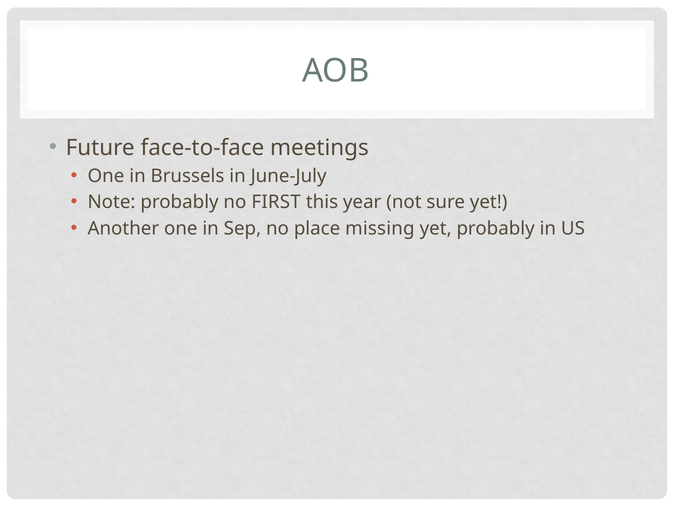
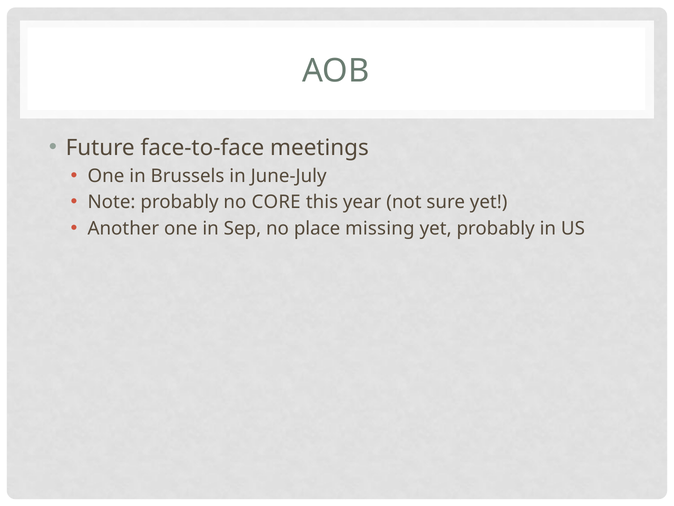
FIRST: FIRST -> CORE (276, 202)
